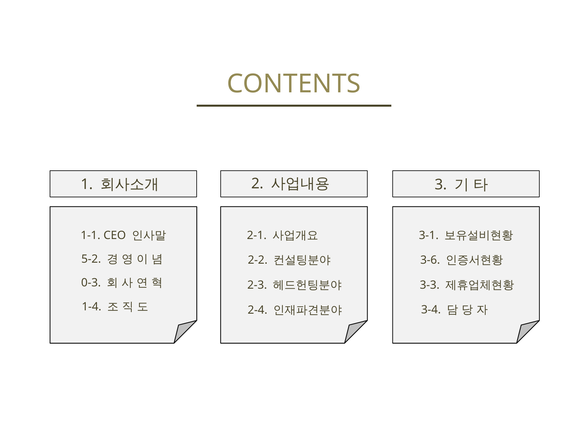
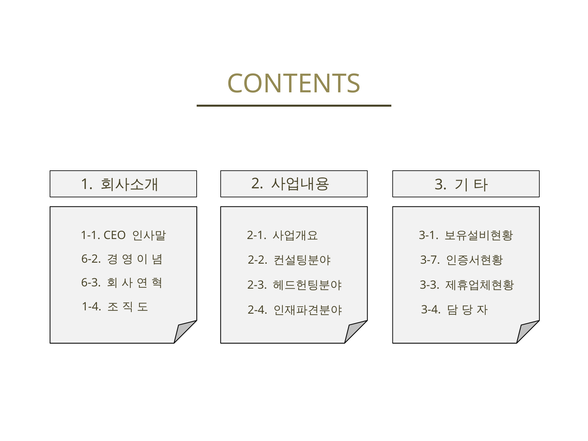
5-2: 5-2 -> 6-2 (91, 259)
3-6: 3-6 -> 3-7 (430, 260)
0-3: 0-3 -> 6-3 (91, 283)
